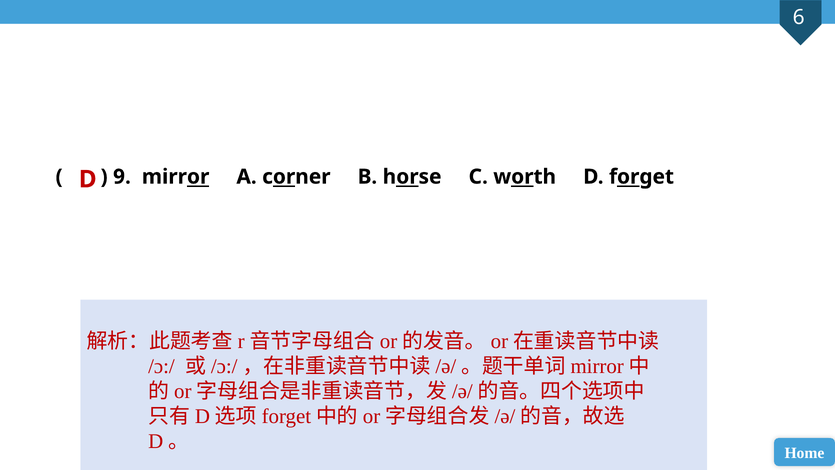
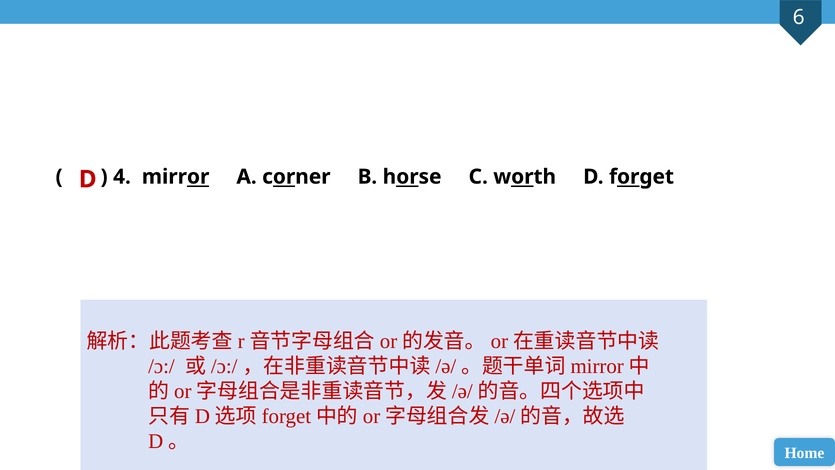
9: 9 -> 4 (122, 177)
